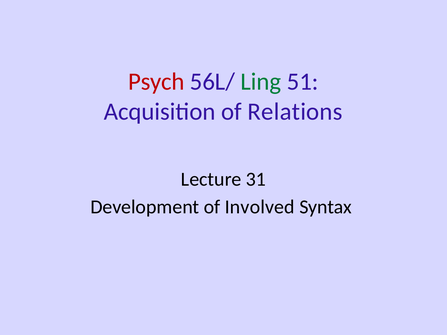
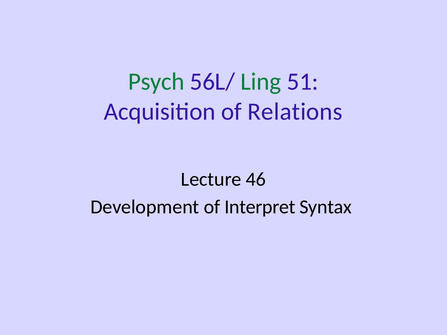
Psych colour: red -> green (156, 82)
31: 31 -> 46 (256, 179)
Involved: Involved -> Interpret (260, 207)
